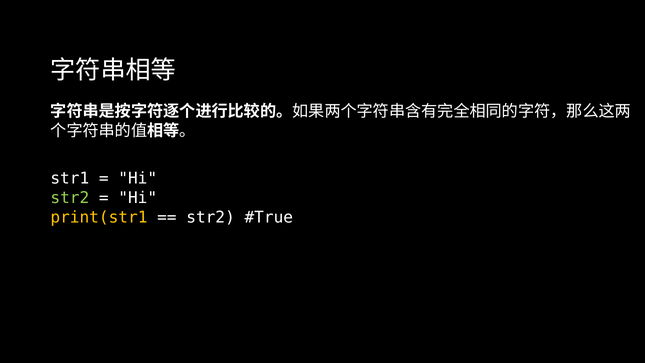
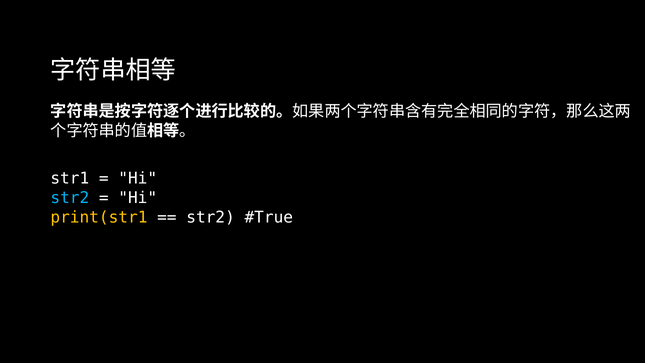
str2 colour: light green -> light blue (70, 198)
